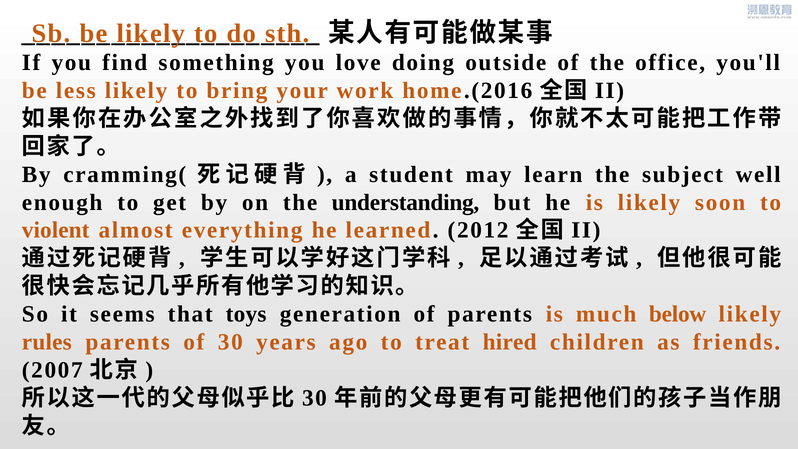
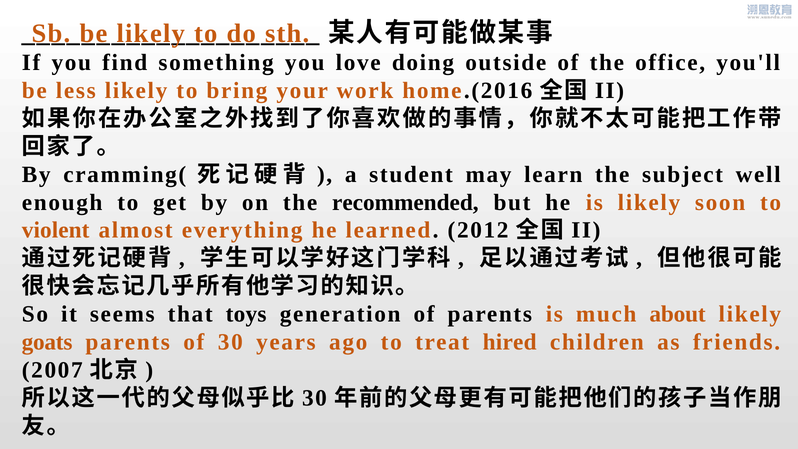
understanding: understanding -> recommended (405, 202)
below: below -> about (678, 314)
rules: rules -> goats (47, 342)
